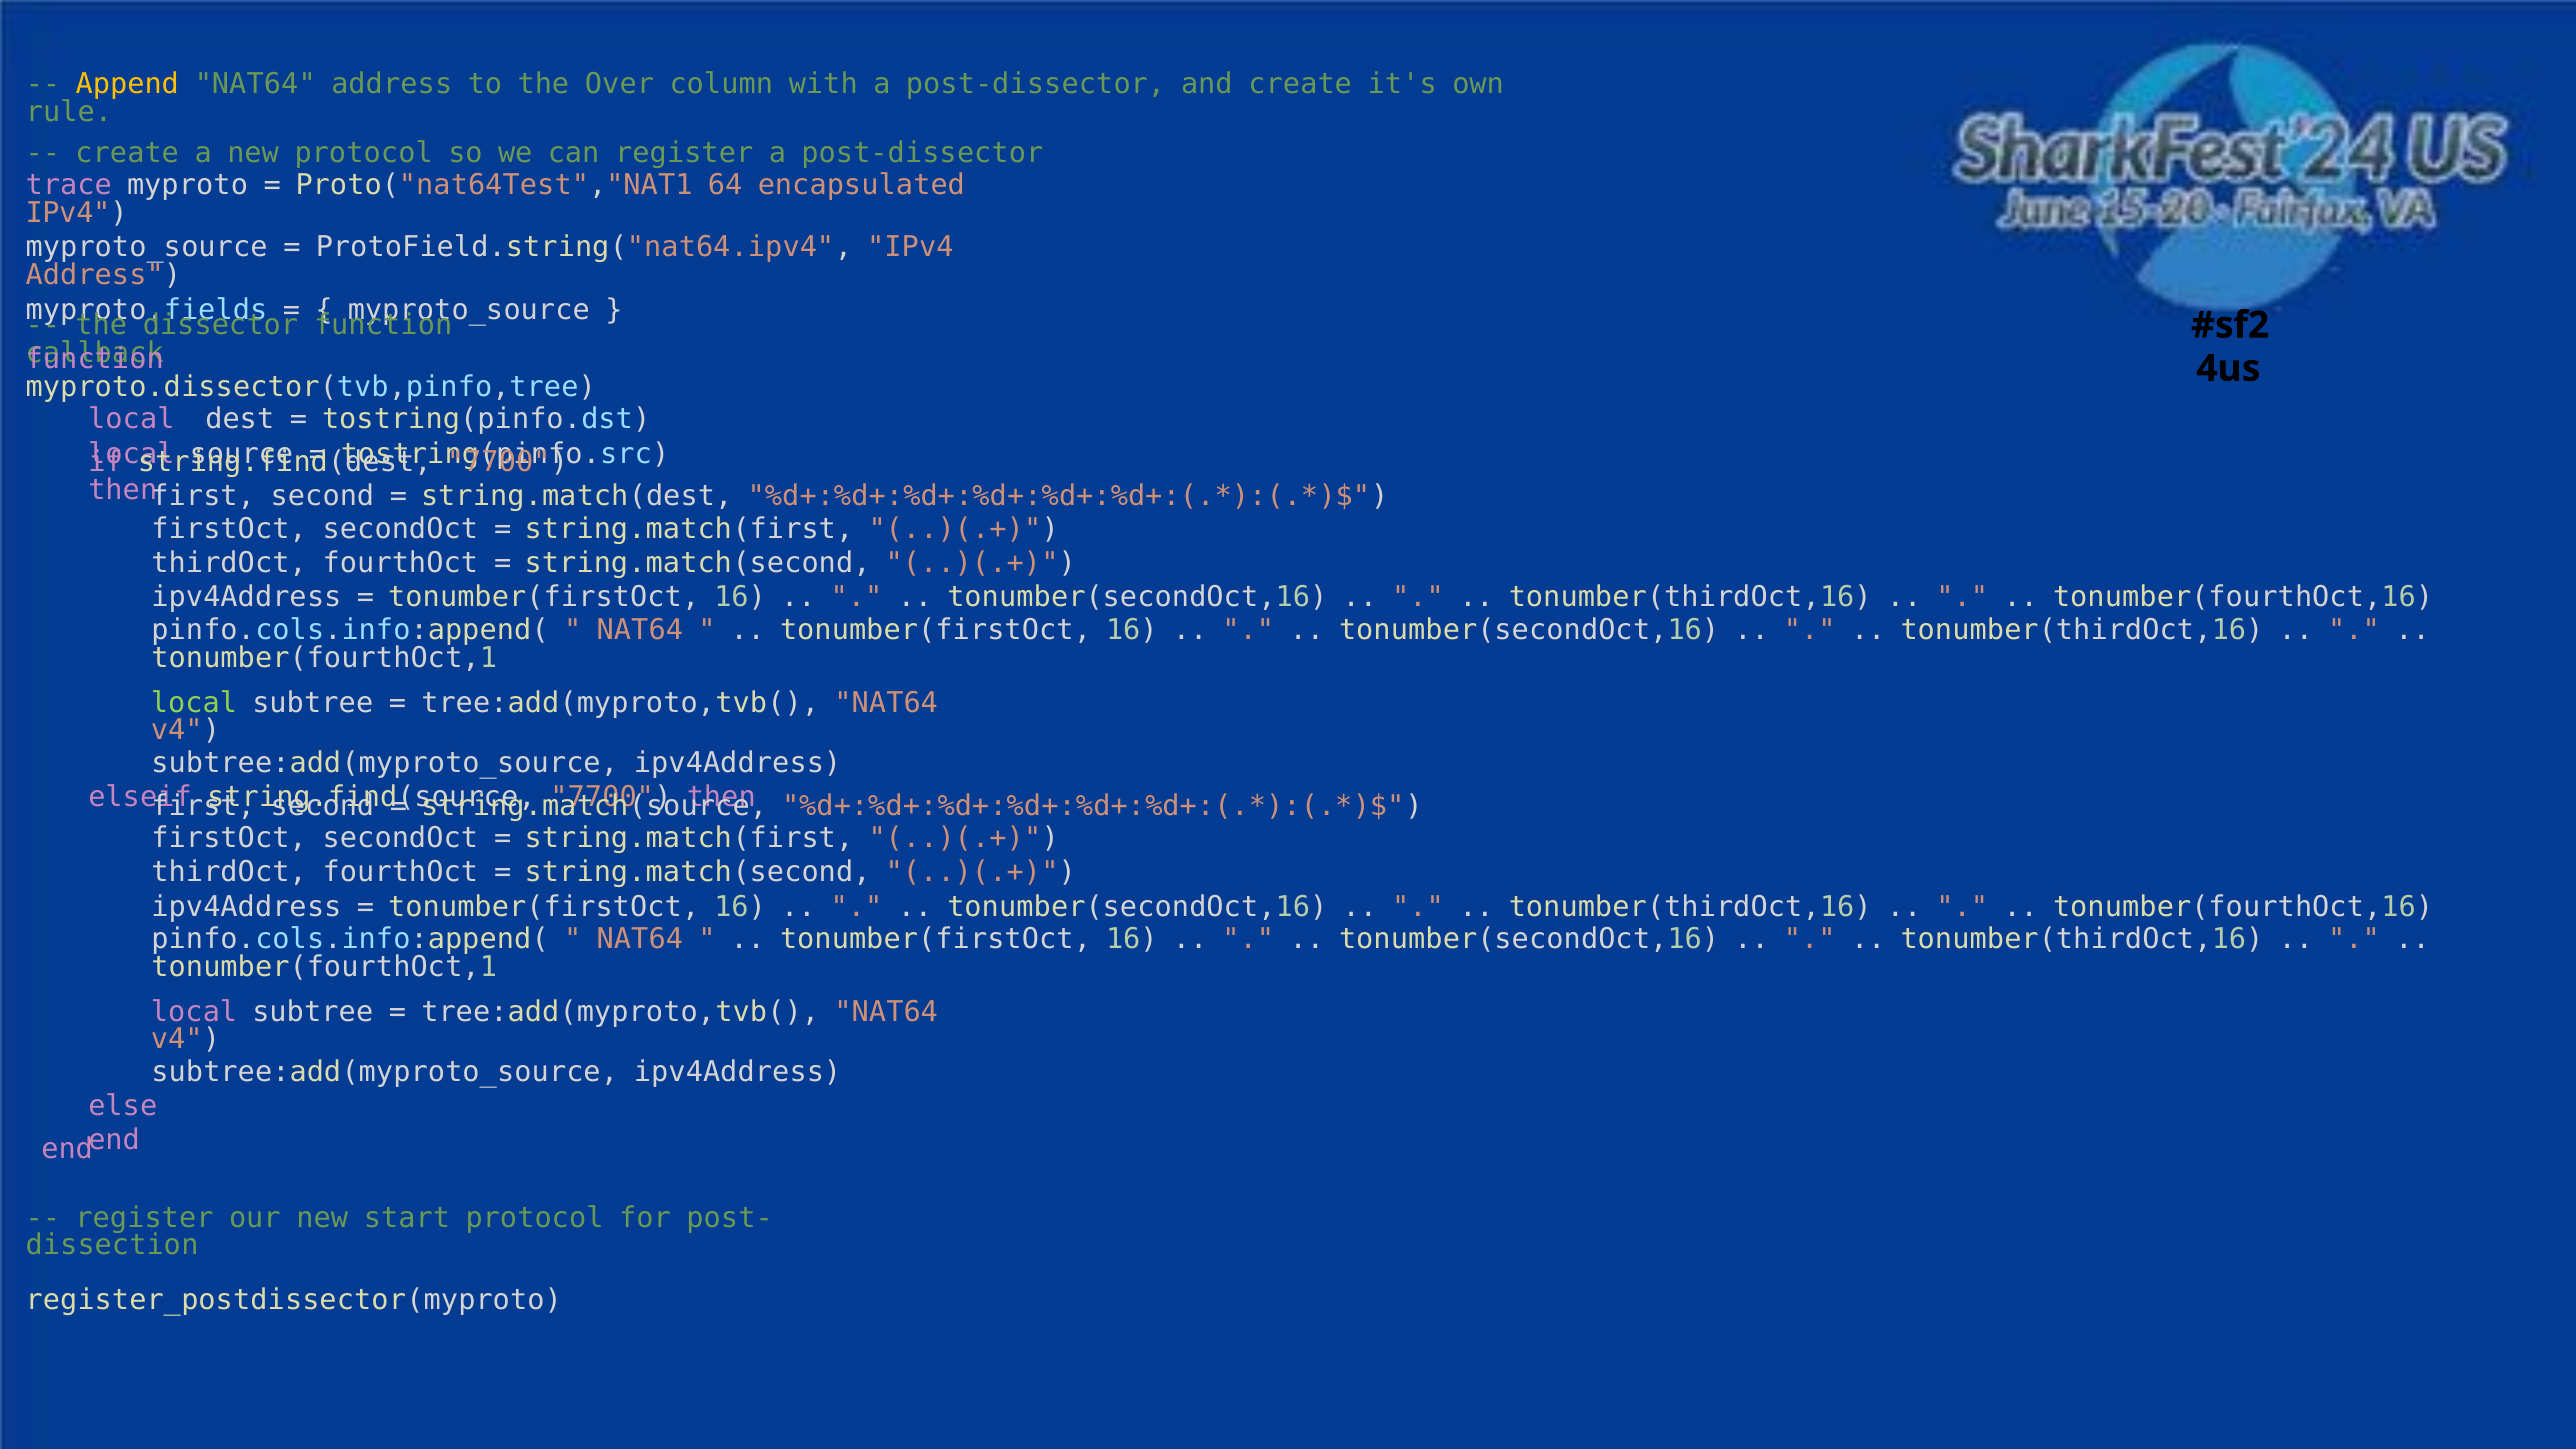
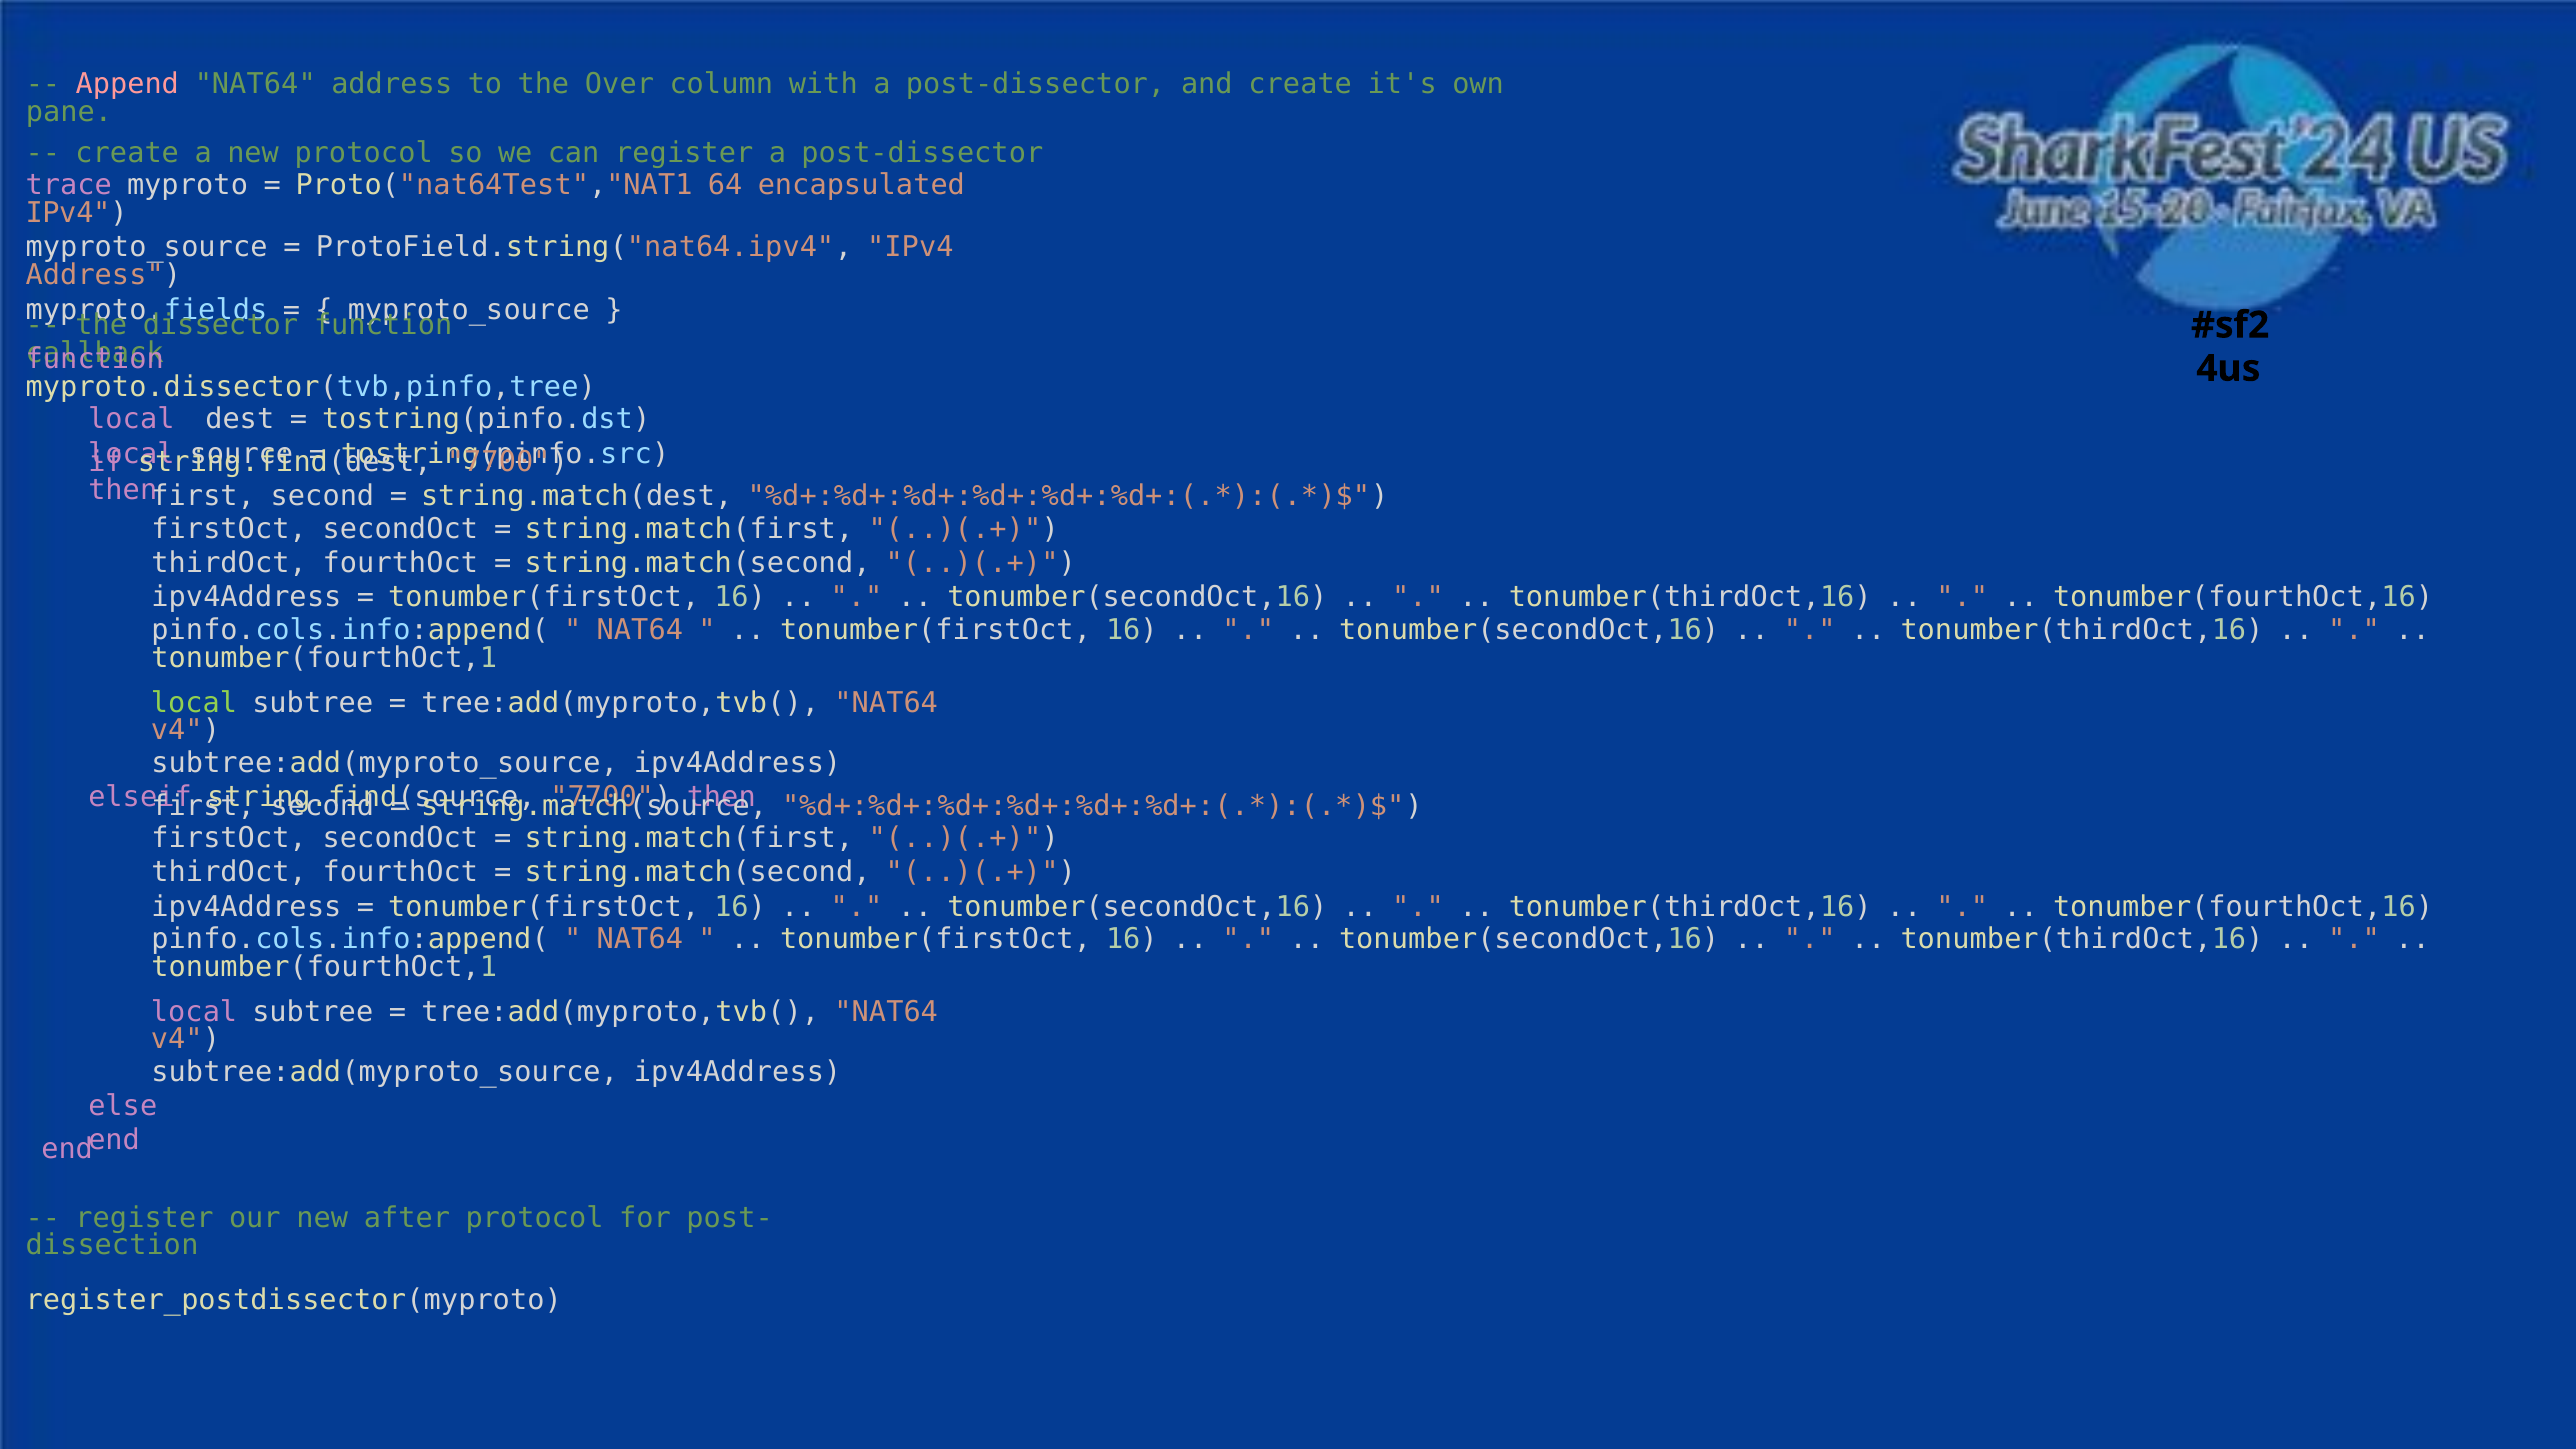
Append colour: yellow -> pink (127, 84)
rule: rule -> pane (69, 112)
start: start -> after (407, 1218)
